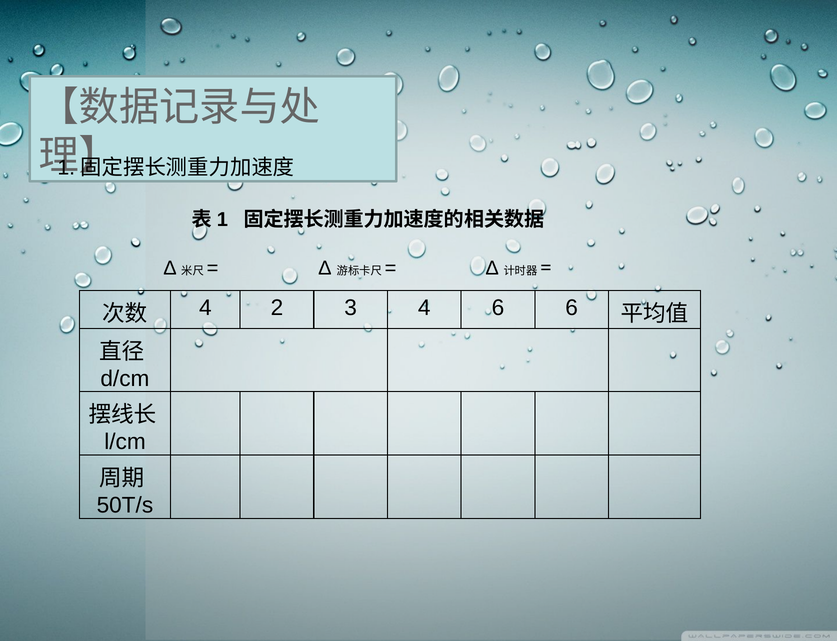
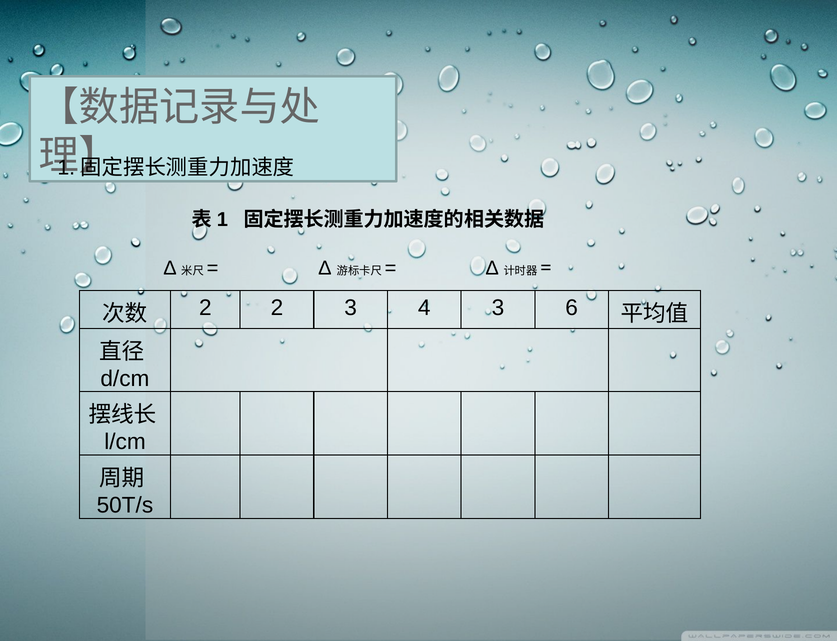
4: 4 -> 2 (205, 308)
4 6: 6 -> 3 (498, 308)
